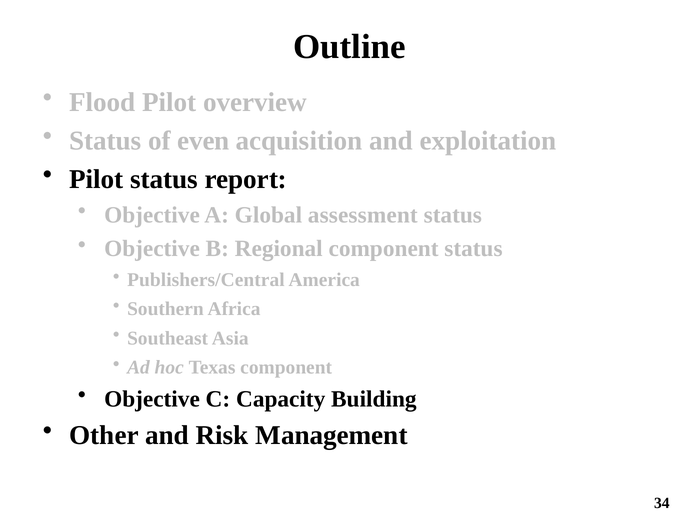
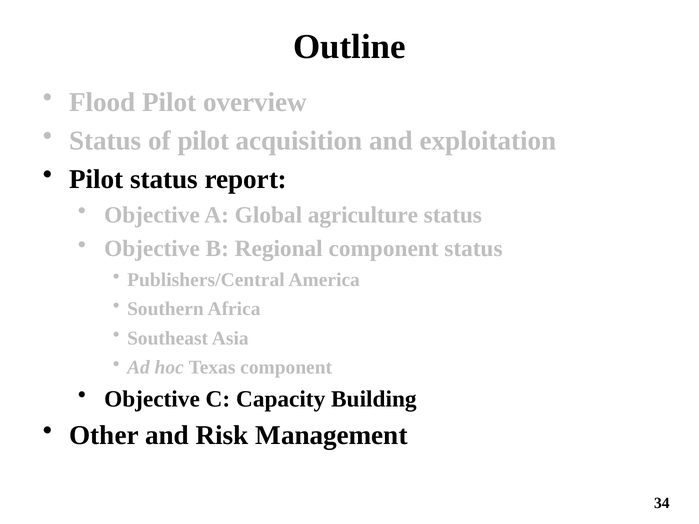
of even: even -> pilot (203, 141)
assessment: assessment -> agriculture (363, 215)
